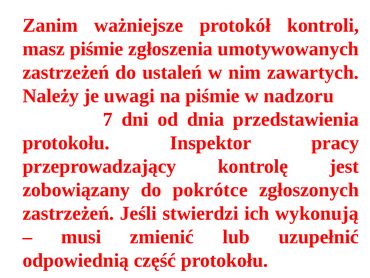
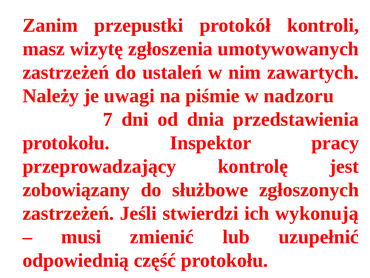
ważniejsze: ważniejsze -> przepustki (139, 25)
masz piśmie: piśmie -> wizytę (96, 49)
pokrótce: pokrótce -> służbowe (210, 190)
